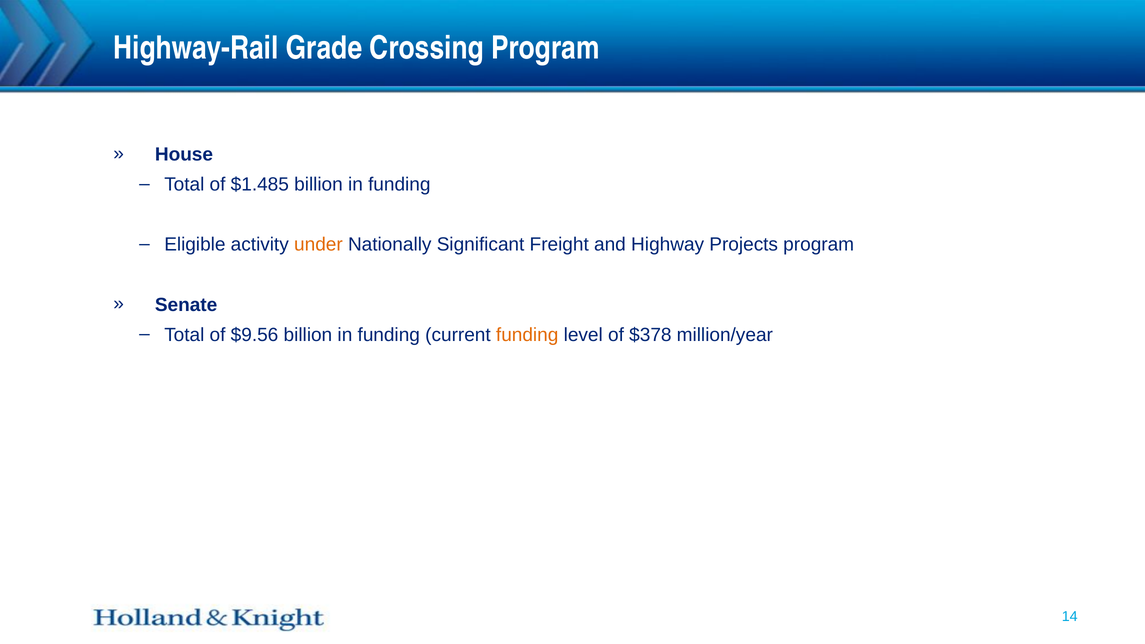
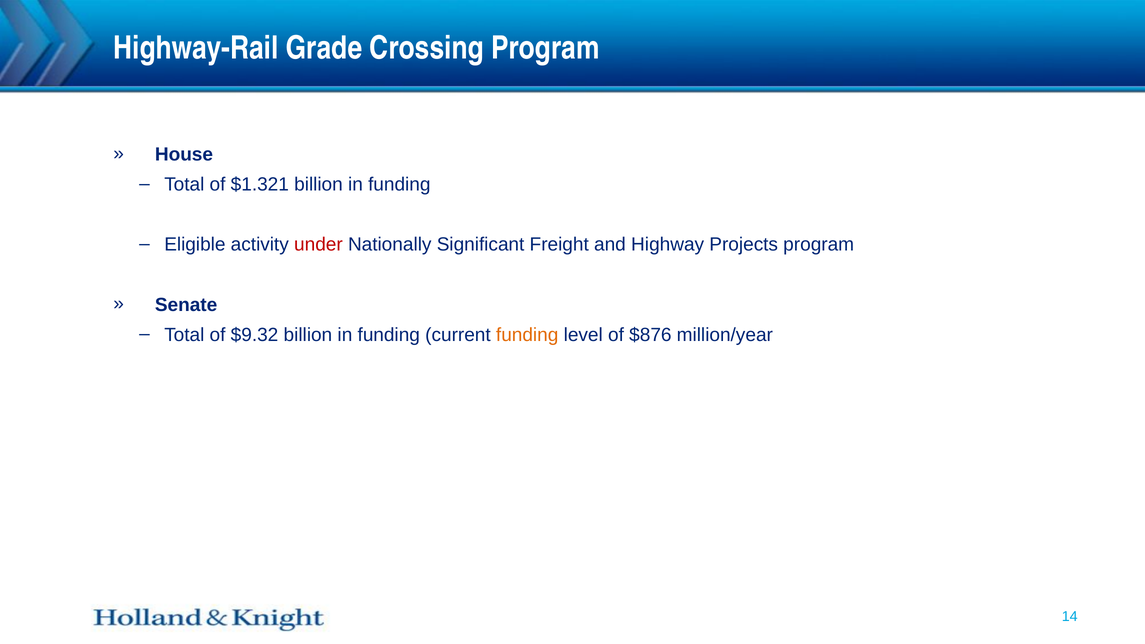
$1.485: $1.485 -> $1.321 (260, 185)
under colour: orange -> red (318, 245)
$9.56: $9.56 -> $9.32 (255, 335)
$378: $378 -> $876 (650, 335)
